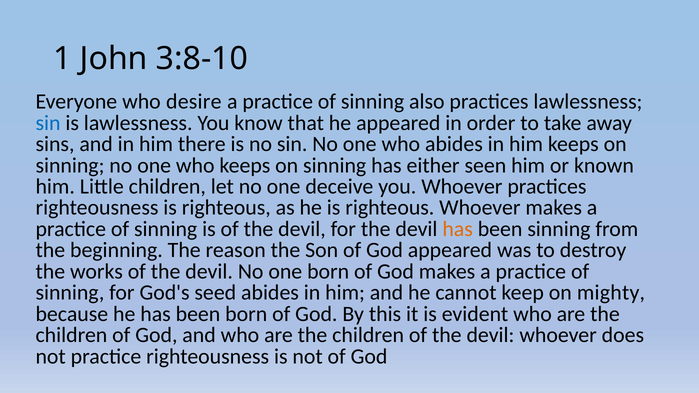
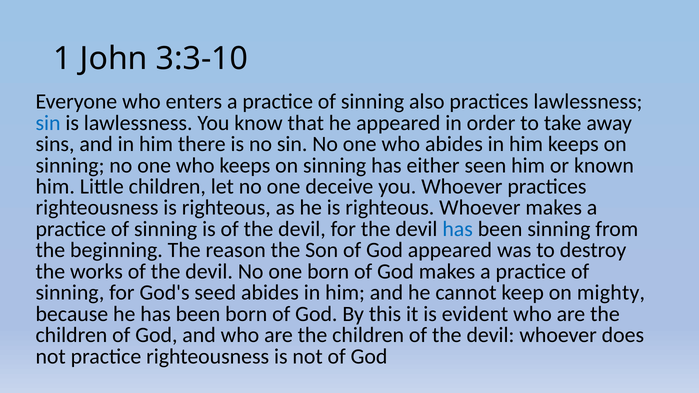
3:8-10: 3:8-10 -> 3:3-10 (202, 59)
desire: desire -> enters (194, 102)
has colour: orange -> blue (458, 229)
